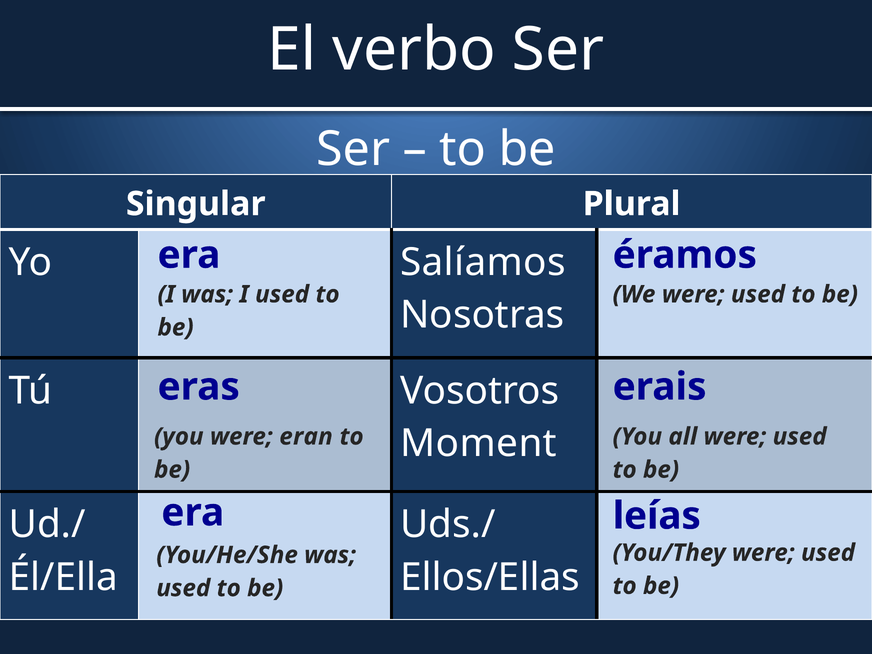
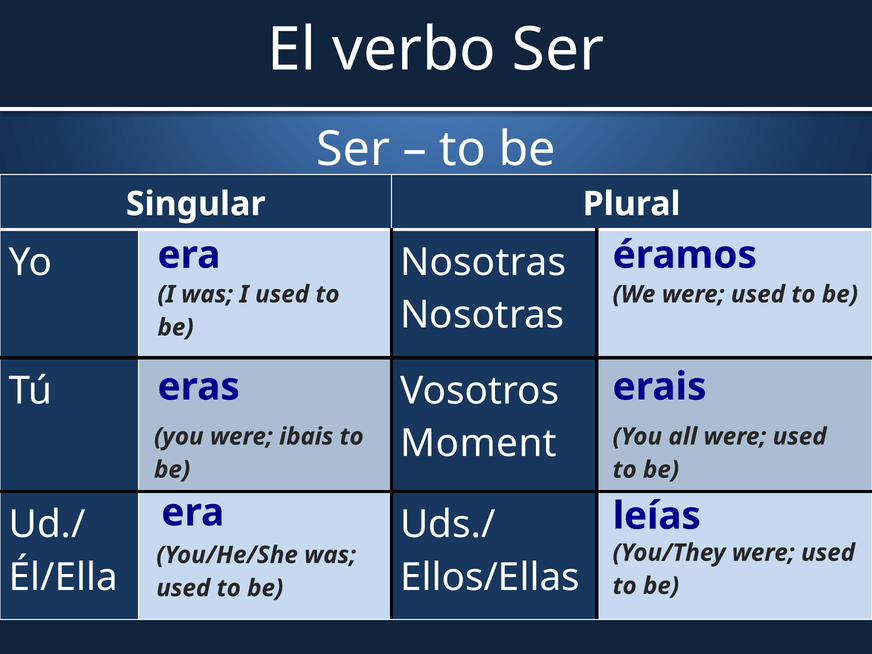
Yo Salíamos: Salíamos -> Nosotras (483, 262)
eran: eran -> ibais (306, 437)
